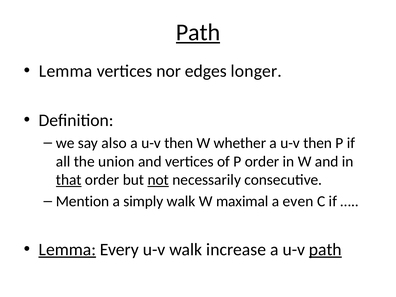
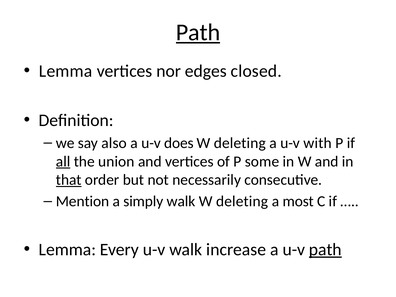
longer: longer -> closed (256, 71)
then: then -> does (179, 143)
whether: whether -> deleting (240, 143)
then: then -> with (318, 143)
all underline: none -> present (63, 161)
P order: order -> some (262, 161)
not underline: present -> none (158, 180)
walk W maximal: maximal -> deleting (242, 201)
even: even -> most (298, 201)
Lemma underline: present -> none (67, 250)
